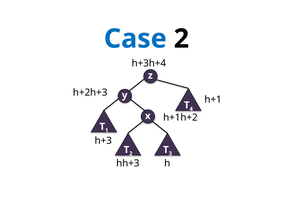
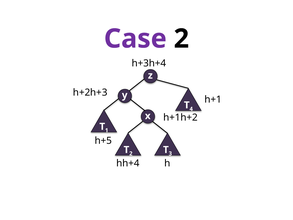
Case colour: blue -> purple (135, 39)
h+3: h+3 -> h+5 (103, 141)
h+3: h+3 -> h+4 (131, 163)
